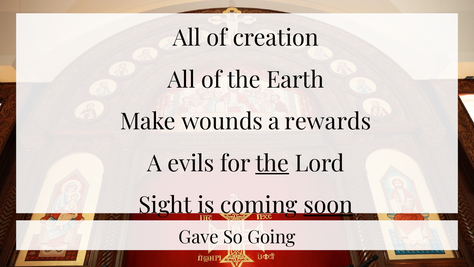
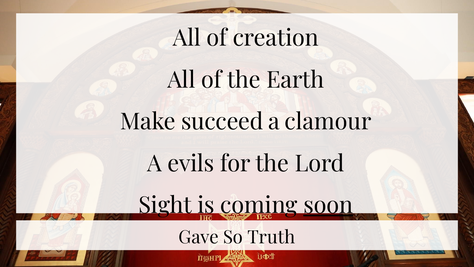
wounds: wounds -> succeed (222, 122)
rewards: rewards -> clamour (328, 122)
the underline: present -> none (272, 163)
Going: Going -> Truth (271, 237)
